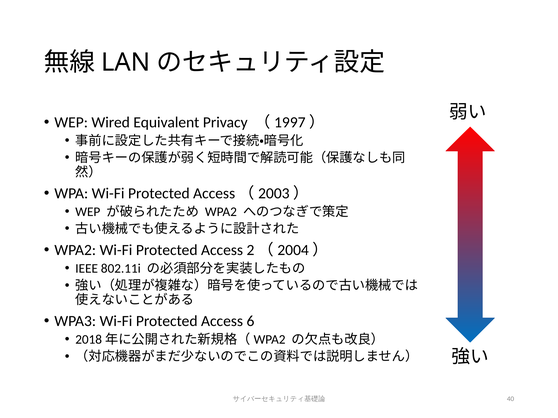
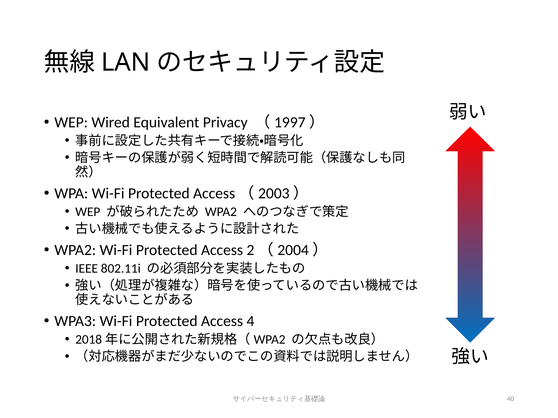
6: 6 -> 4 (250, 321)
